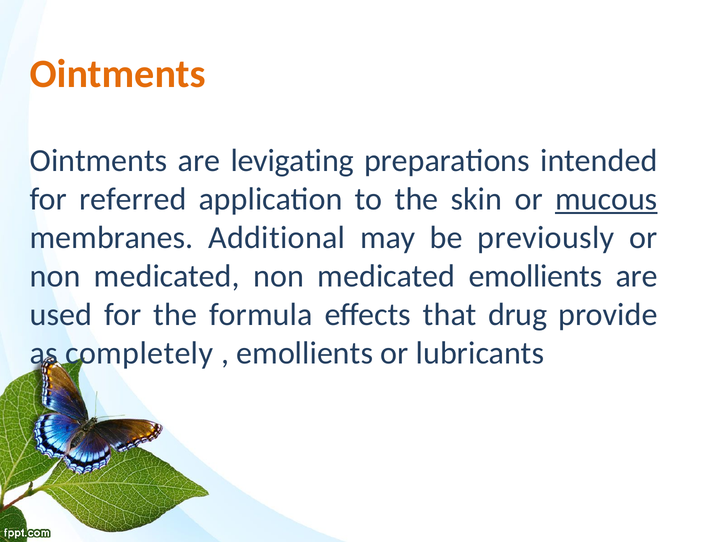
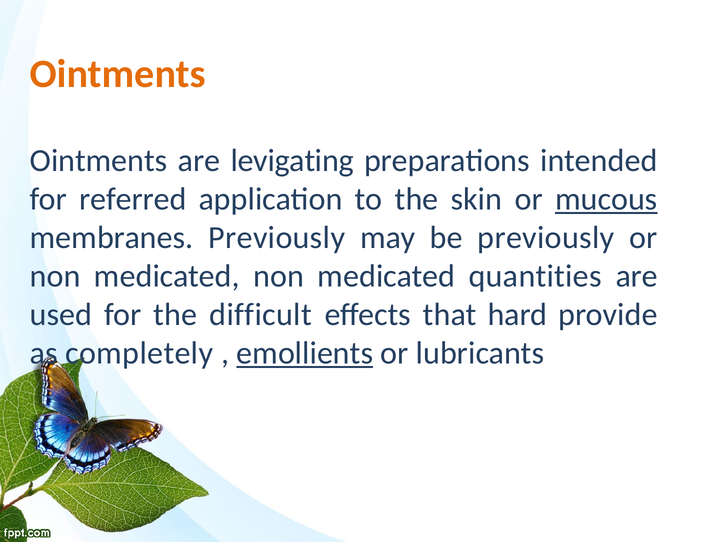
membranes Additional: Additional -> Previously (277, 238)
medicated emollients: emollients -> quantities (535, 276)
formula: formula -> difficult (261, 315)
drug: drug -> hard (518, 315)
emollients underline: none -> present (305, 353)
